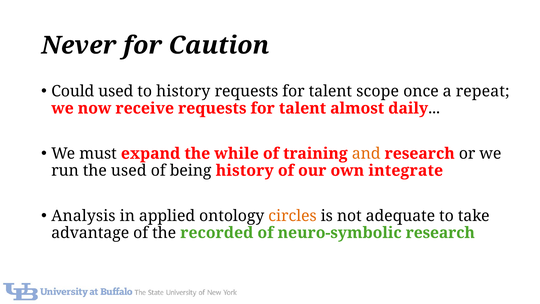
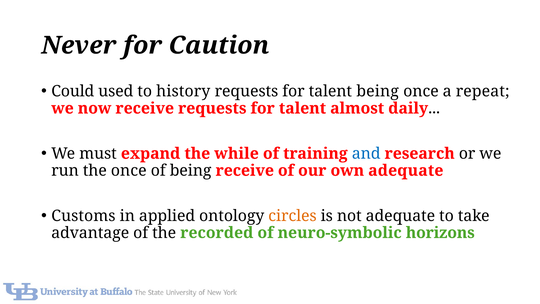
talent scope: scope -> being (378, 91)
and colour: orange -> blue (366, 153)
the used: used -> once (129, 170)
being history: history -> receive (245, 170)
own integrate: integrate -> adequate (406, 170)
Analysis: Analysis -> Customs (83, 216)
neuro-symbolic research: research -> horizons (440, 233)
